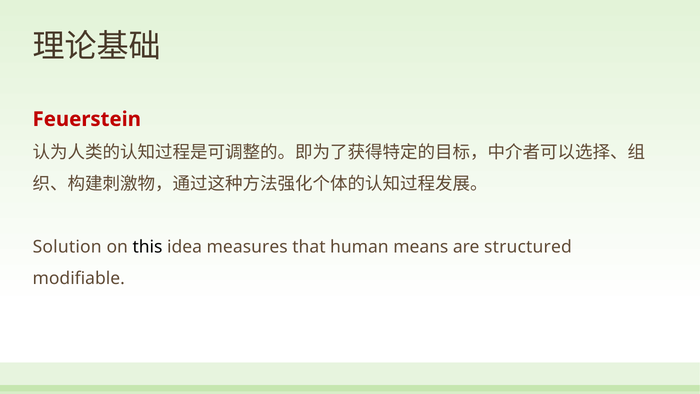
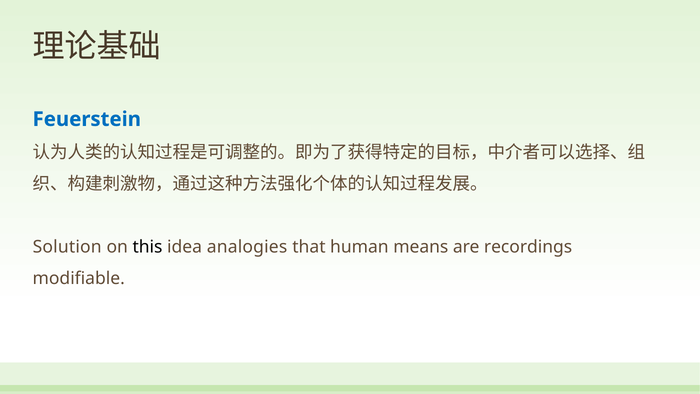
Feuerstein colour: red -> blue (87, 119)
measures: measures -> analogies (247, 247)
structured: structured -> recordings (528, 247)
